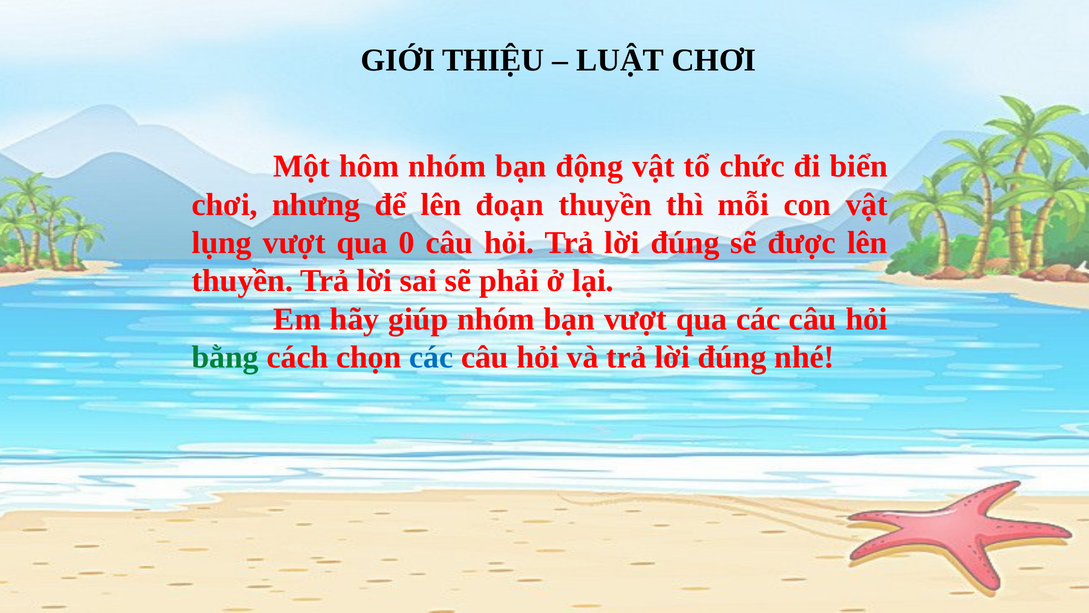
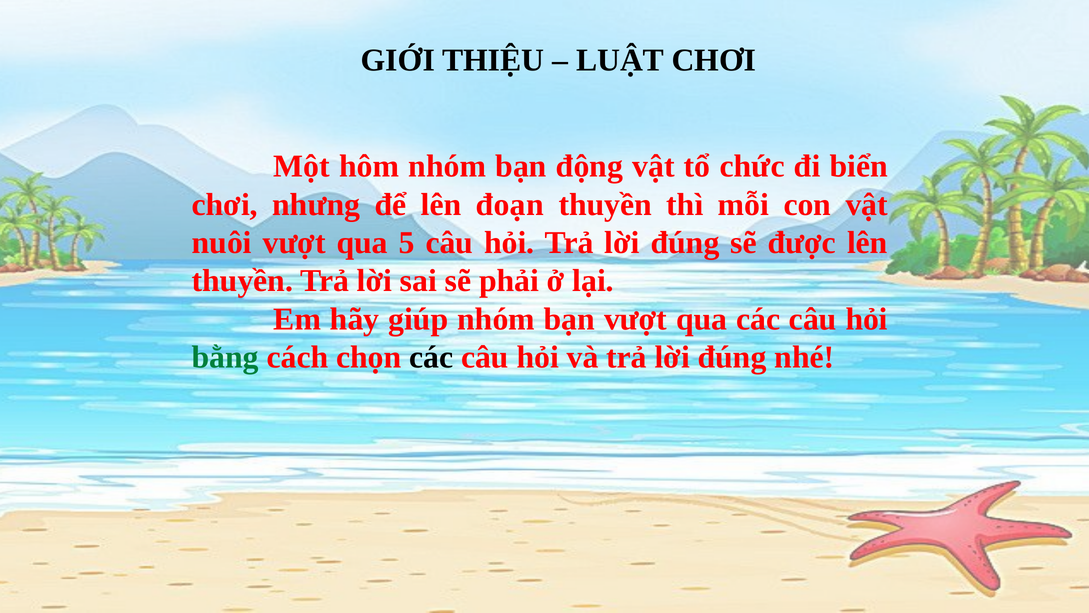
lụng: lụng -> nuôi (222, 243)
0: 0 -> 5 (407, 243)
các colour: blue -> black (431, 357)
